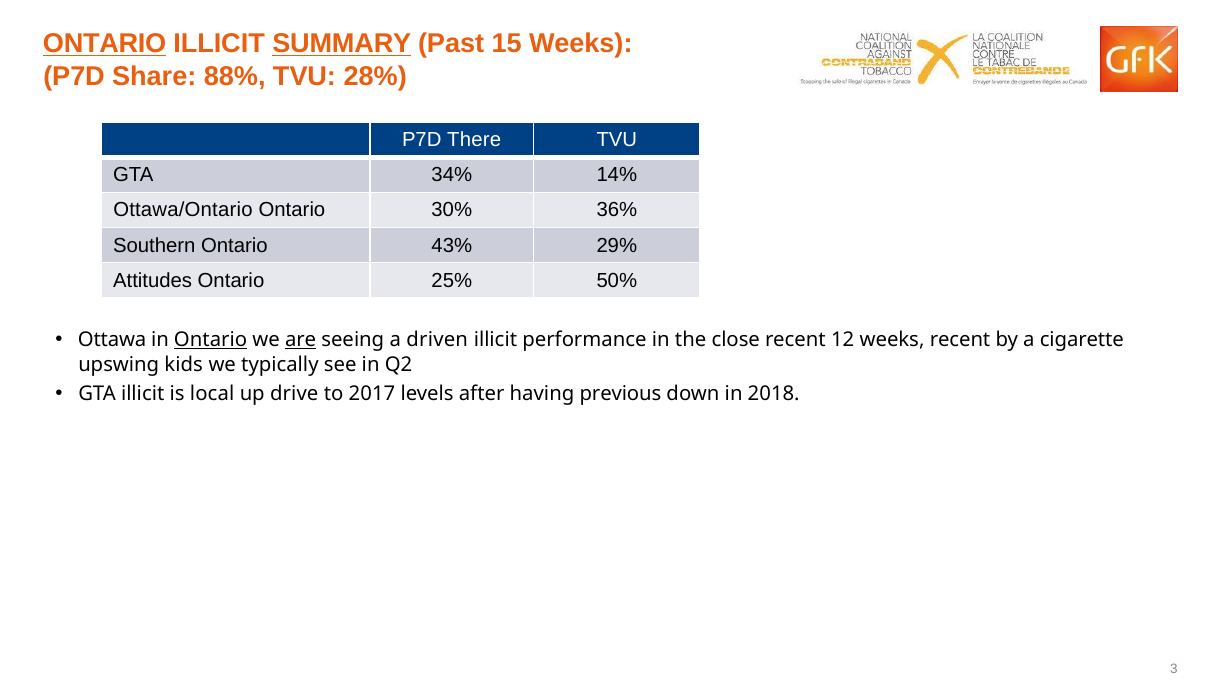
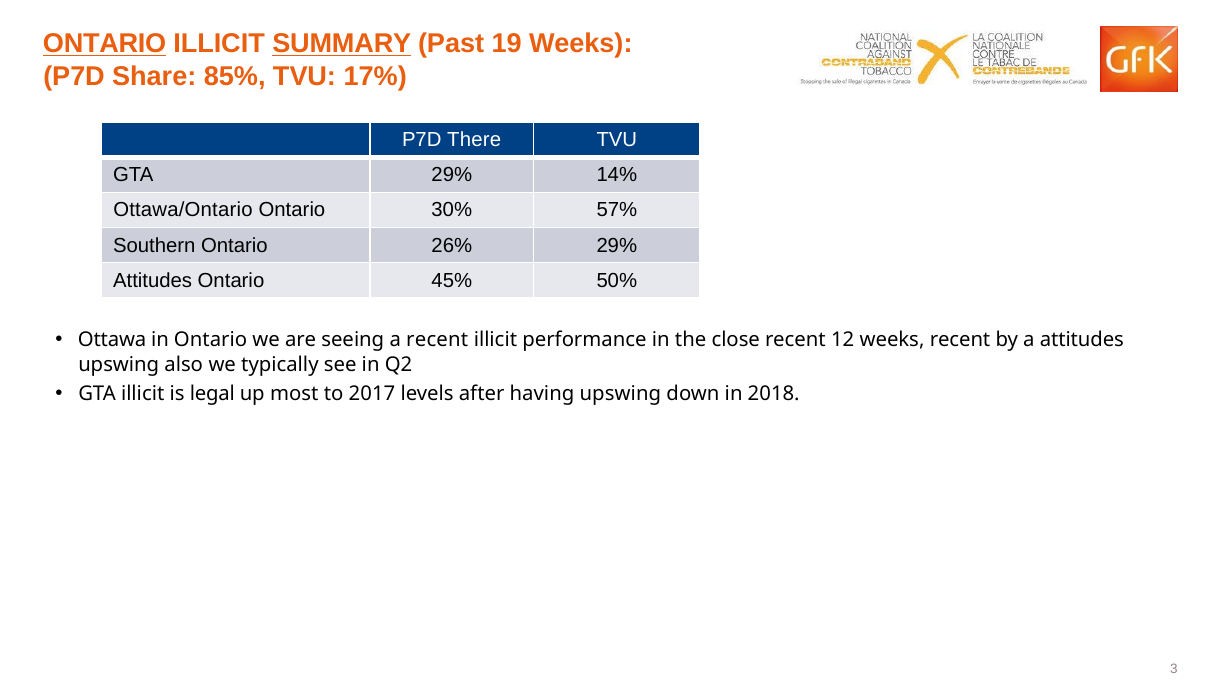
15: 15 -> 19 (507, 44)
88%: 88% -> 85% (235, 77)
28%: 28% -> 17% (375, 77)
GTA 34%: 34% -> 29% (452, 175)
36%: 36% -> 57% (617, 210)
43%: 43% -> 26% (452, 245)
25%: 25% -> 45% (452, 280)
Ontario underline: present -> none (211, 340)
are underline: present -> none (301, 340)
a driven: driven -> recent (437, 340)
a cigarette: cigarette -> attitudes (1082, 340)
kids: kids -> also (184, 364)
local: local -> legal (212, 394)
drive: drive -> most (294, 394)
having previous: previous -> upswing (620, 394)
